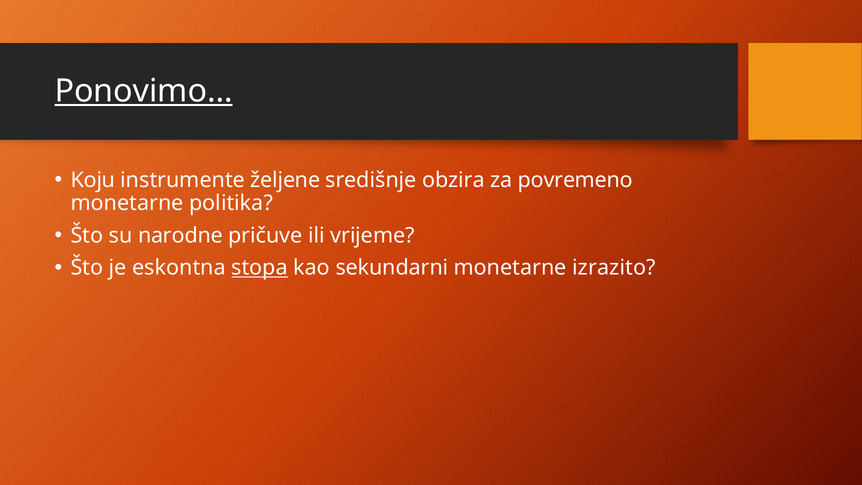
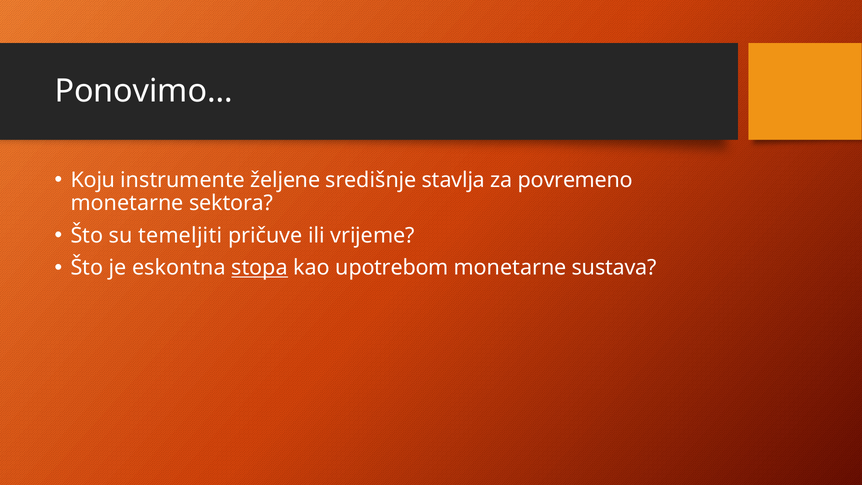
Ponovimo… underline: present -> none (144, 91)
obzira: obzira -> stavlja (453, 180)
politika: politika -> sektora (231, 203)
narodne: narodne -> temeljiti (180, 235)
sekundarni: sekundarni -> upotrebom (392, 268)
izrazito: izrazito -> sustava (614, 268)
